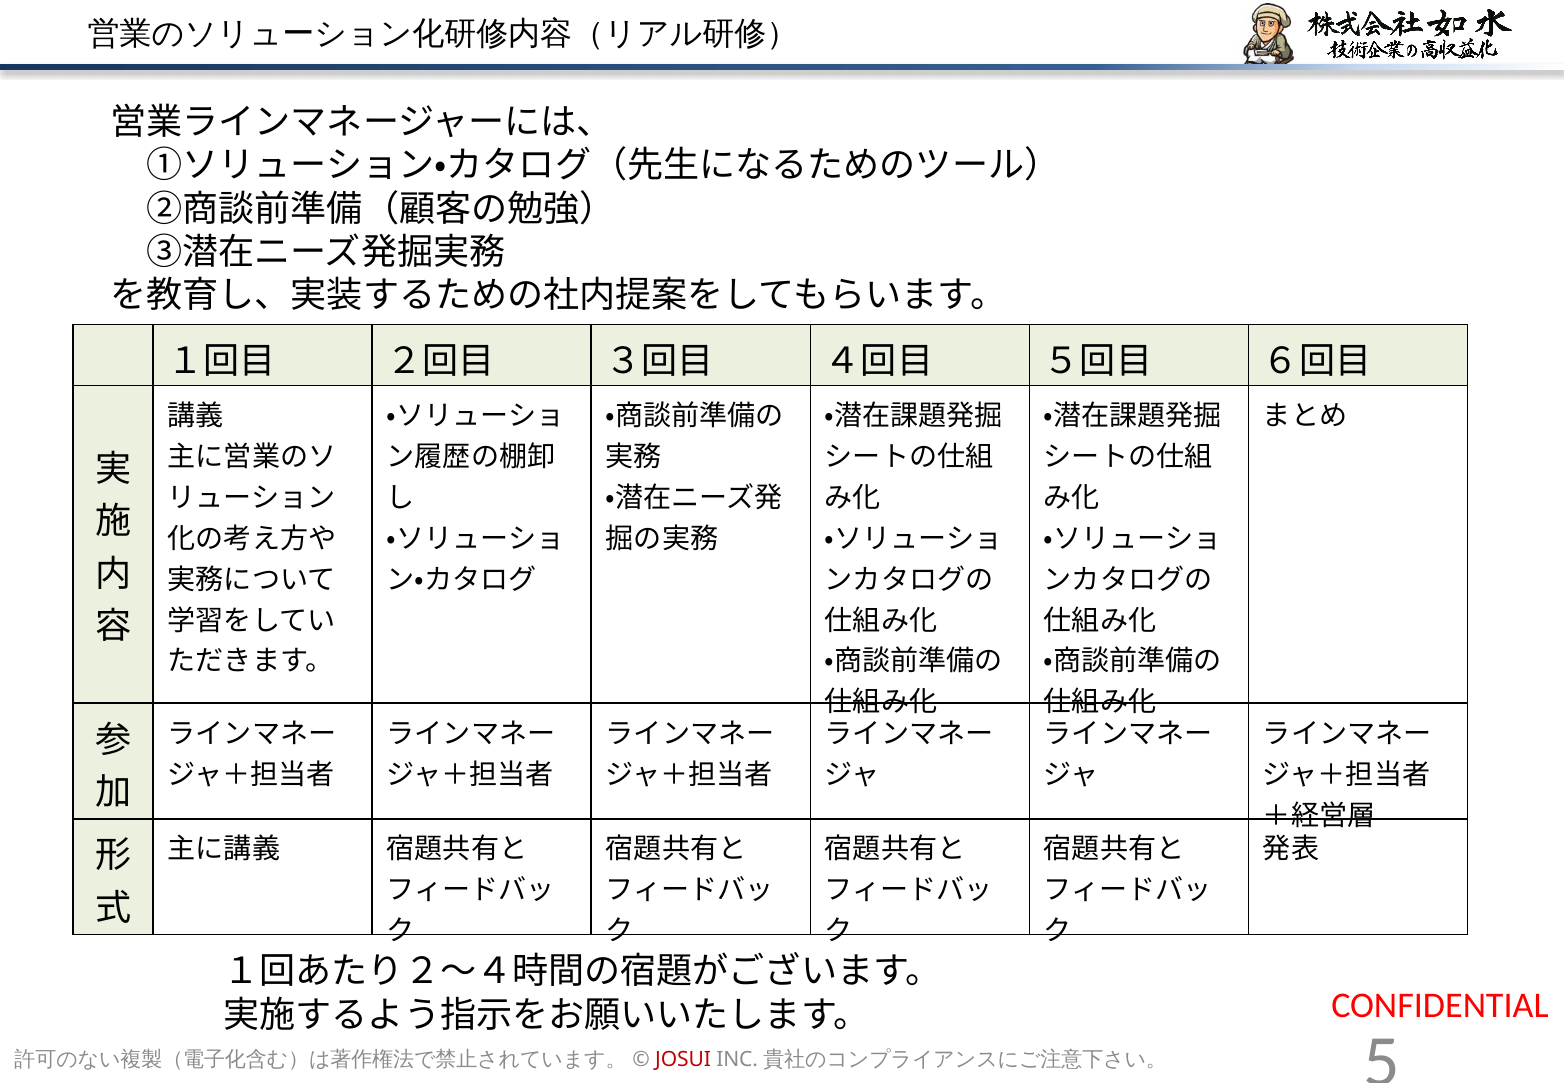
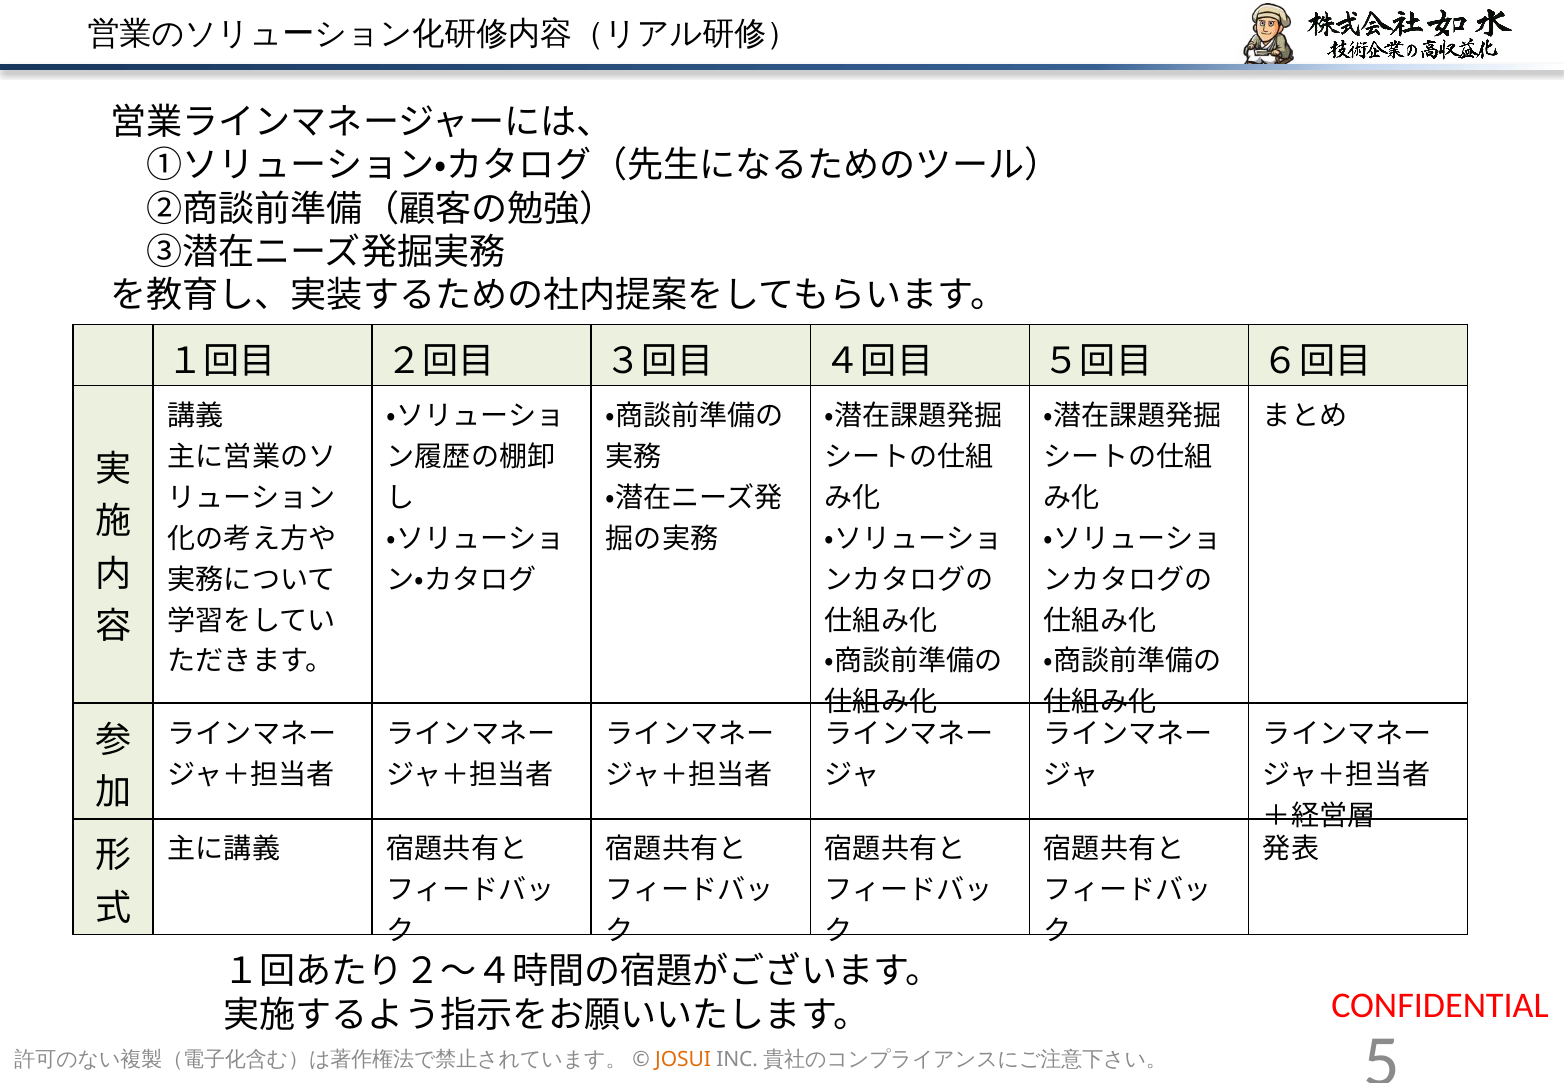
JOSUI colour: red -> orange (683, 1059)
